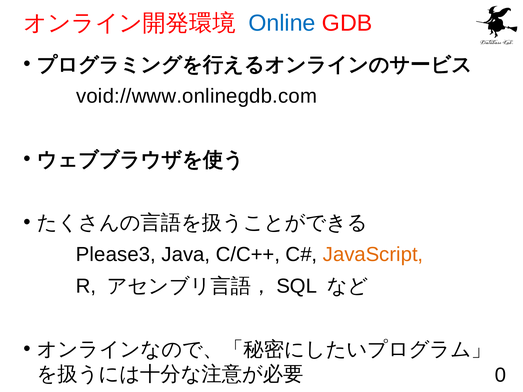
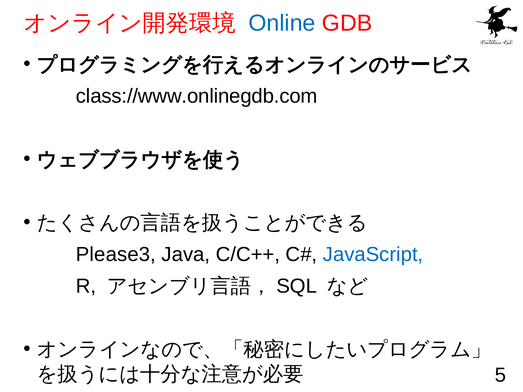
void://www.onlinegdb.com: void://www.onlinegdb.com -> class://www.onlinegdb.com (197, 96)
JavaScript colour: orange -> blue (373, 255)
0: 0 -> 5 (501, 375)
